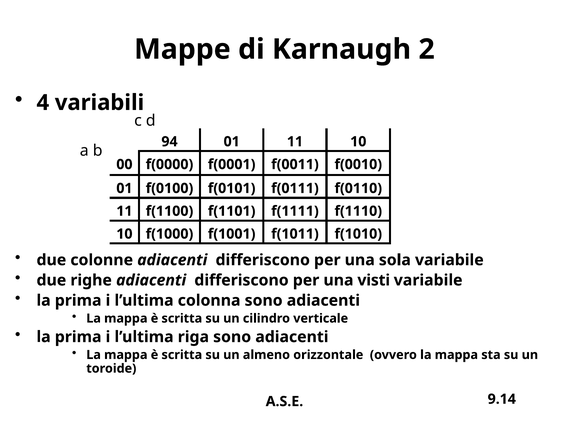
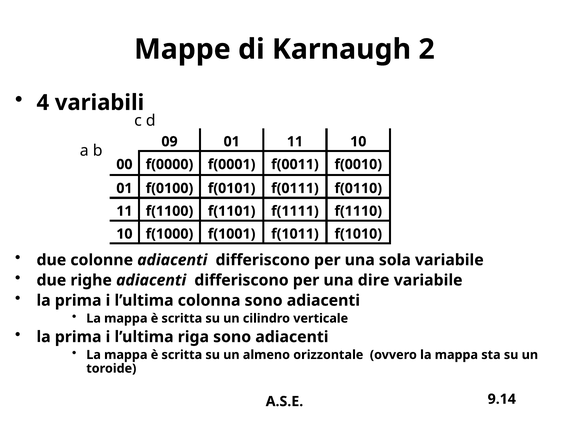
94: 94 -> 09 (169, 142)
visti: visti -> dire (374, 280)
